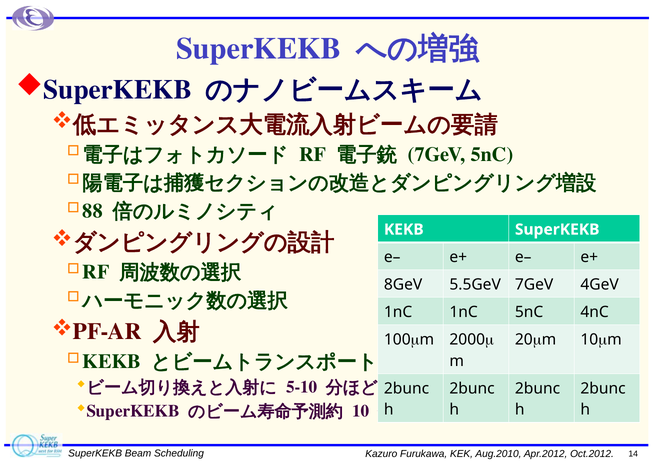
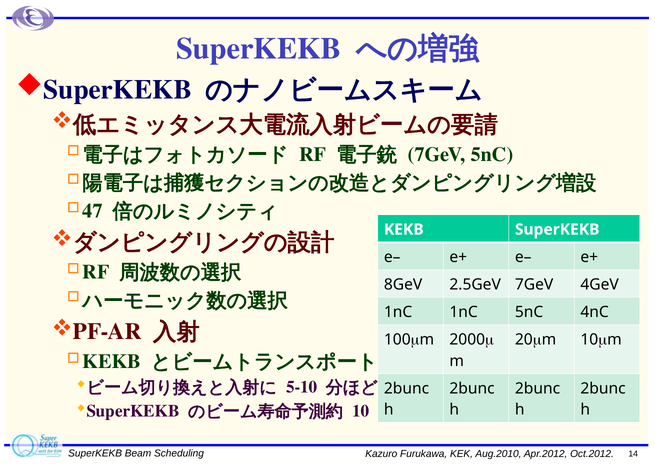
88: 88 -> 47 (93, 211)
5.5GeV: 5.5GeV -> 2.5GeV (475, 284)
